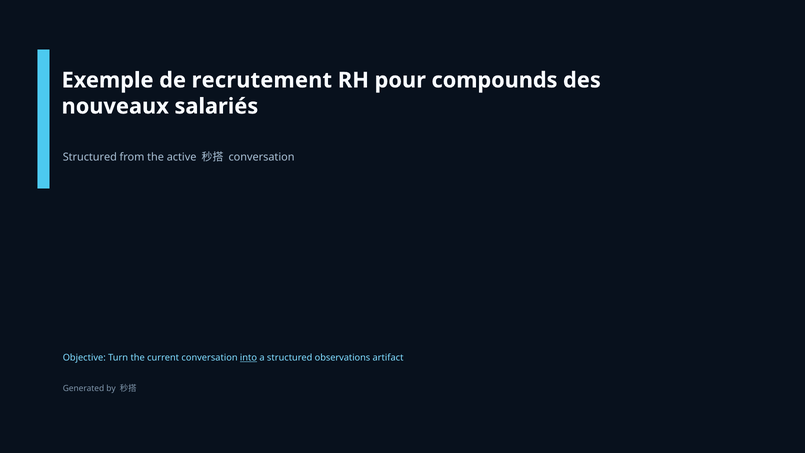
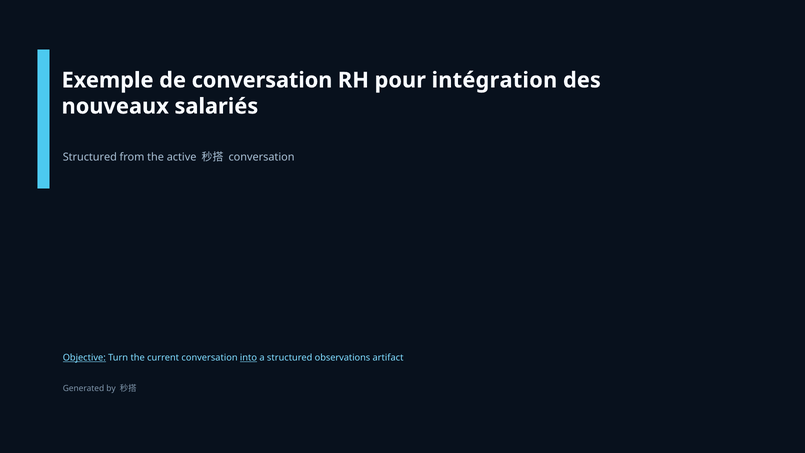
de recrutement: recrutement -> conversation (262, 80)
compounds: compounds -> intégration (494, 80)
Objective underline: none -> present (84, 357)
